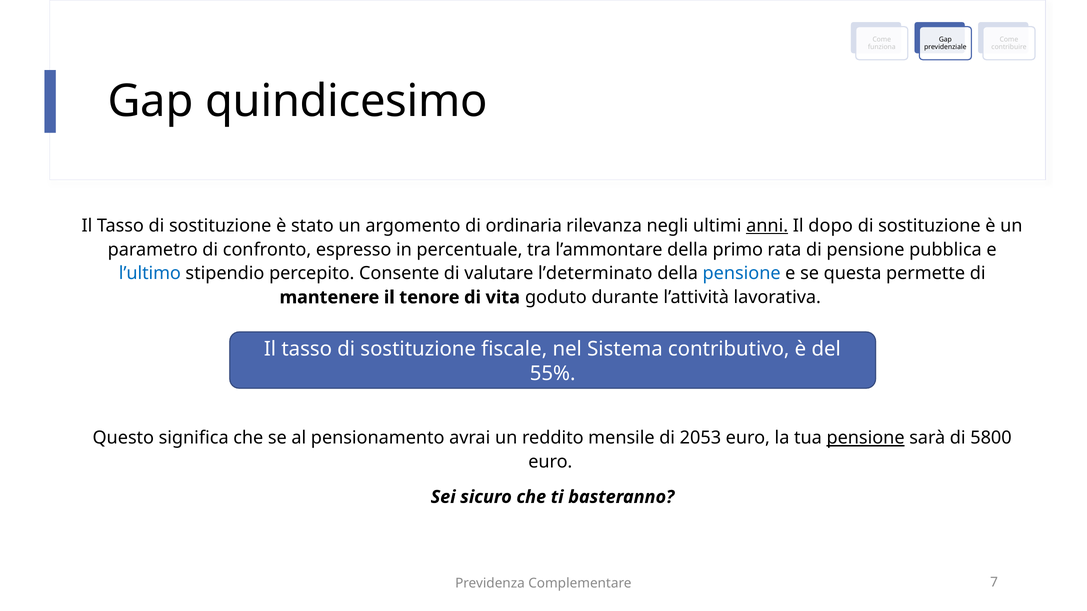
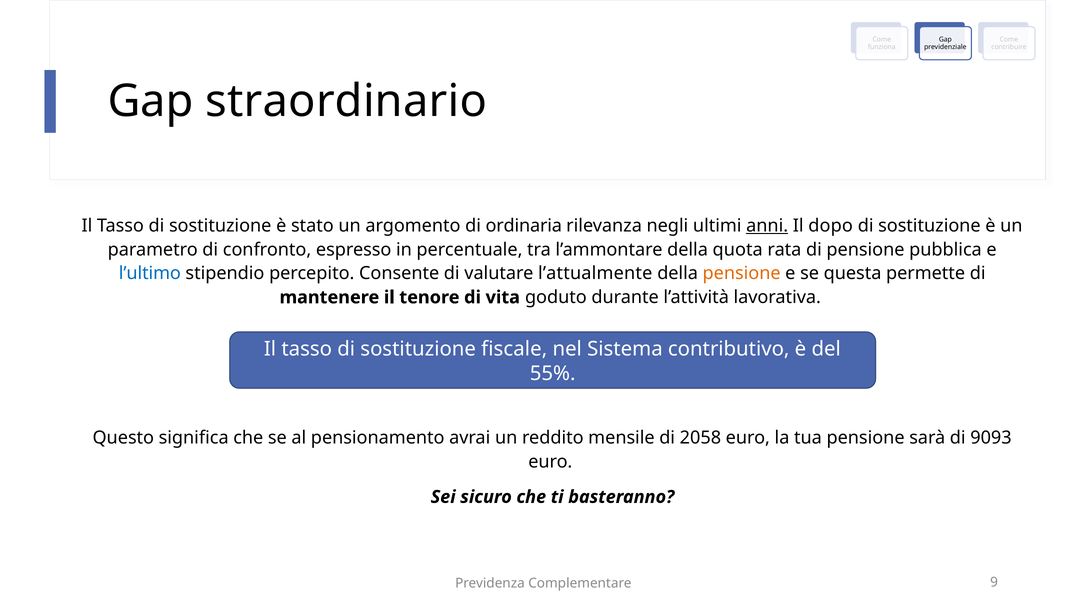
quindicesimo: quindicesimo -> straordinario (346, 101)
primo: primo -> quota (738, 250)
l’determinato: l’determinato -> l’attualmente (595, 274)
pensione colour: blue -> orange (742, 274)
2053: 2053 -> 2058 (700, 438)
pensione underline: present -> none (866, 438)
5800: 5800 -> 9093 (991, 438)
7: 7 -> 9 (994, 583)
